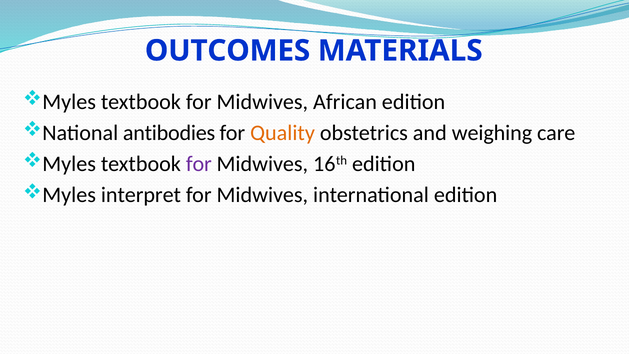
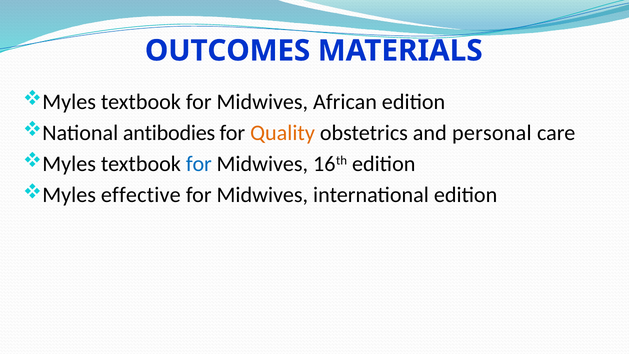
weighing: weighing -> personal (492, 133)
for colour: purple -> blue (199, 164)
interpret: interpret -> effective (141, 195)
